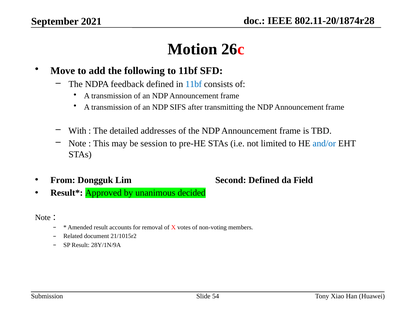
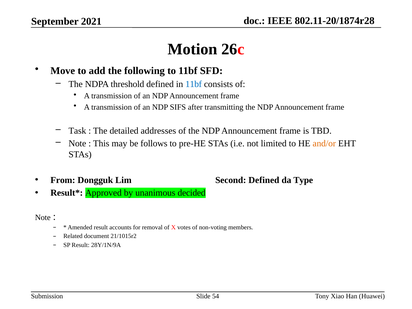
feedback: feedback -> threshold (127, 84)
With: With -> Task (77, 131)
session: session -> follows (154, 143)
and/or colour: blue -> orange (324, 143)
Field: Field -> Type (303, 180)
